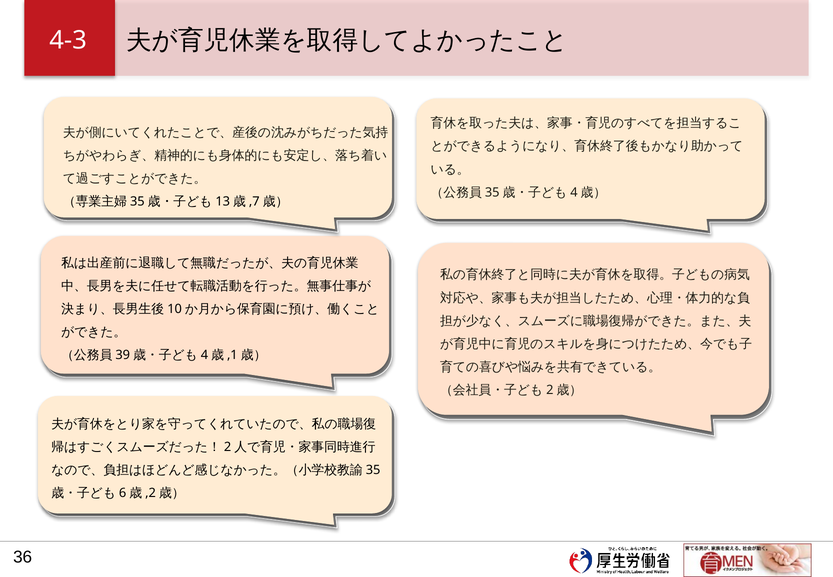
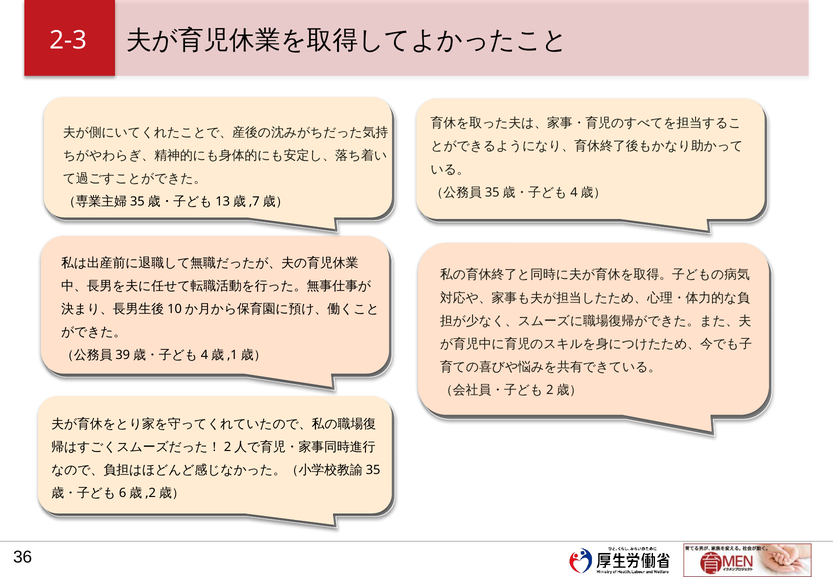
4-3: 4-3 -> 2-3 (68, 40)
